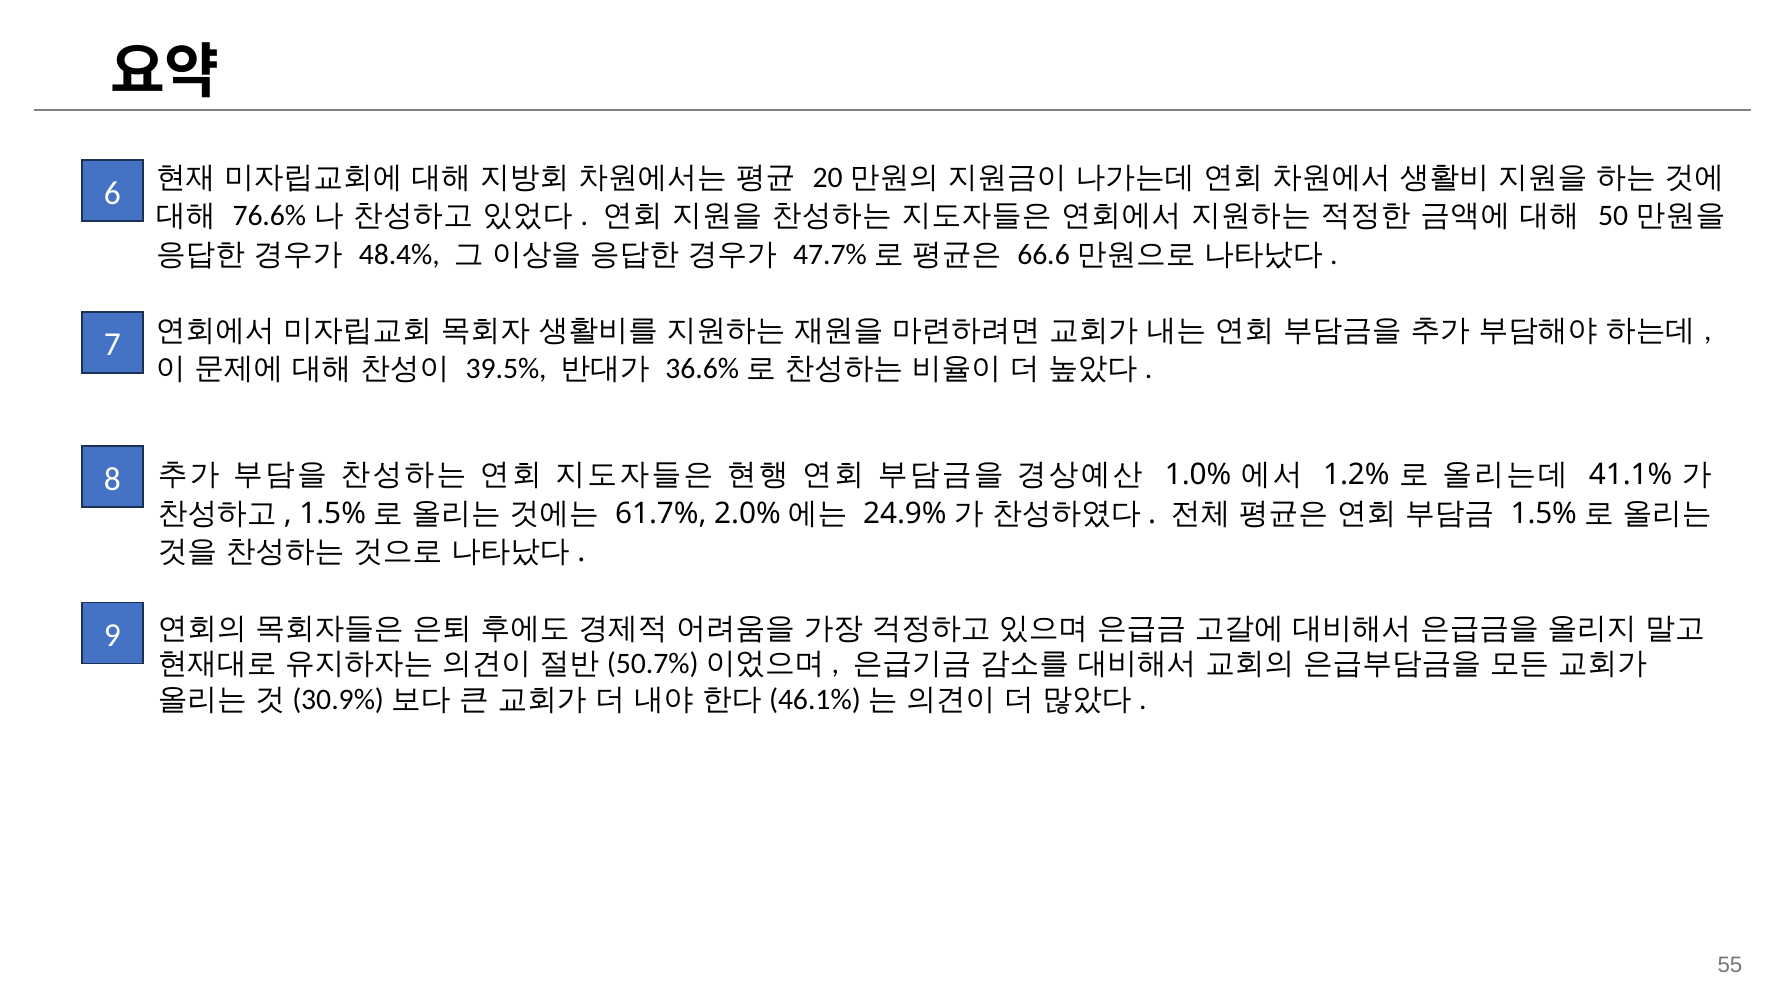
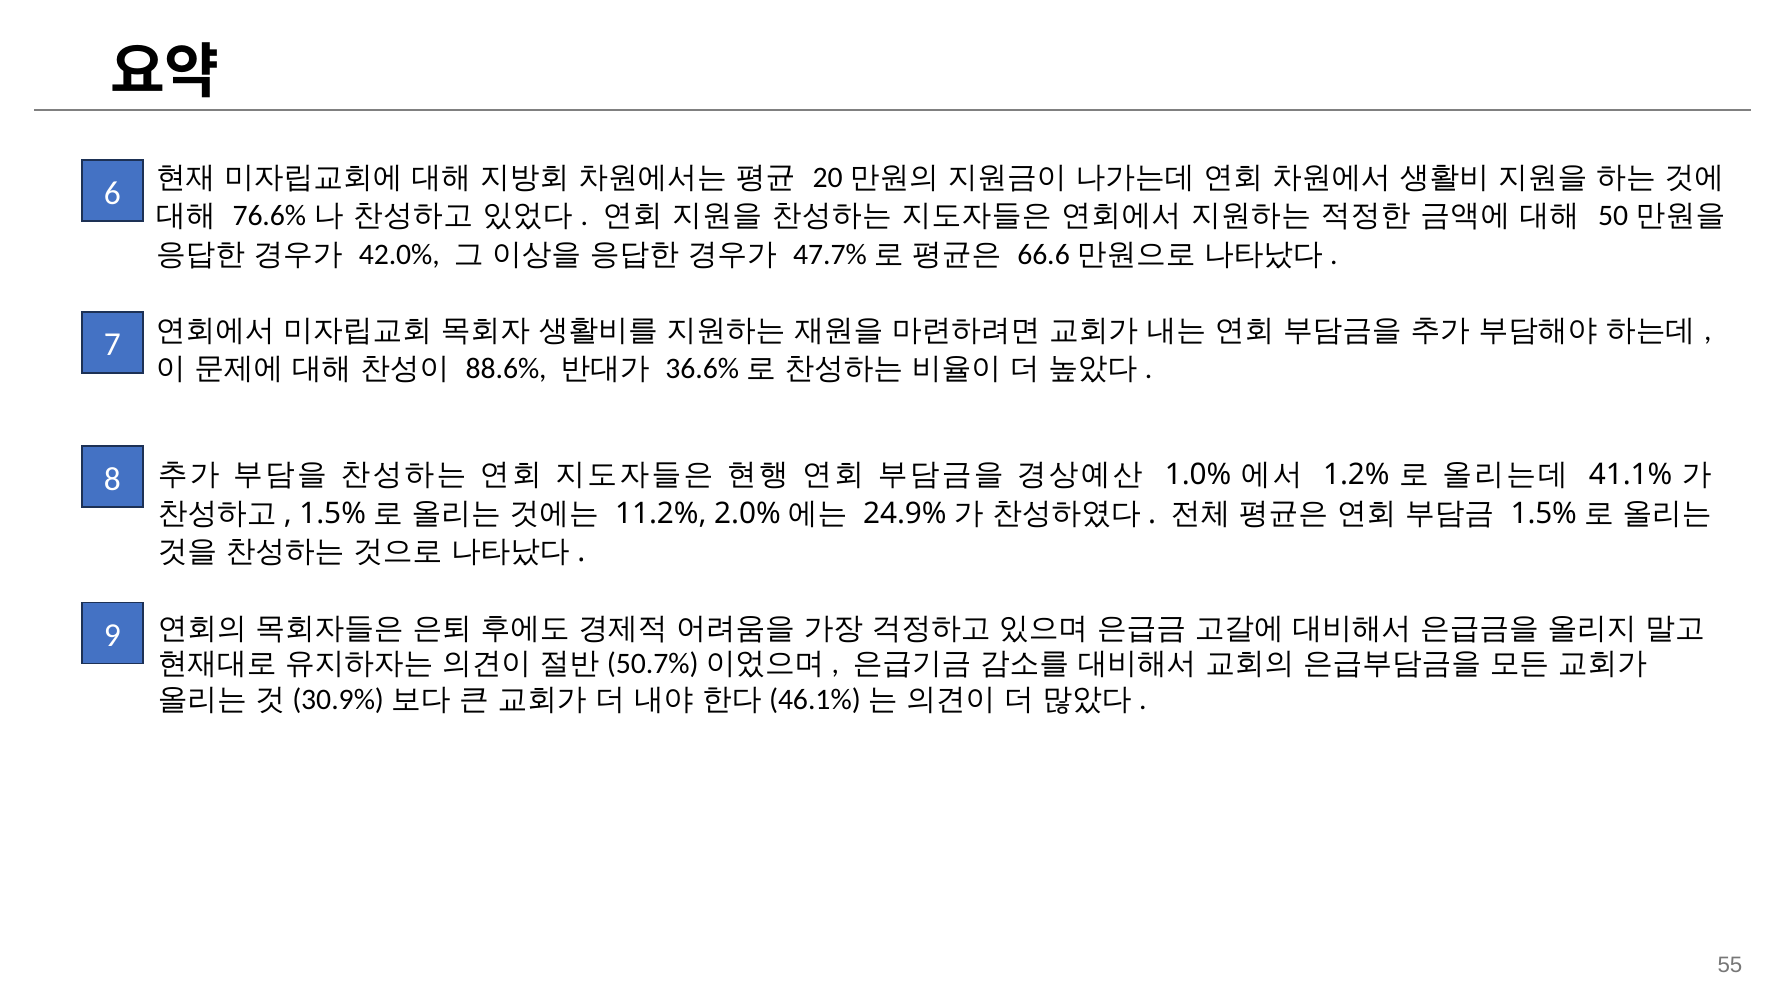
48.4%: 48.4% -> 42.0% (399, 254)
39.5%: 39.5% -> 88.6% (506, 368)
61.7%: 61.7% -> 11.2% (661, 513)
